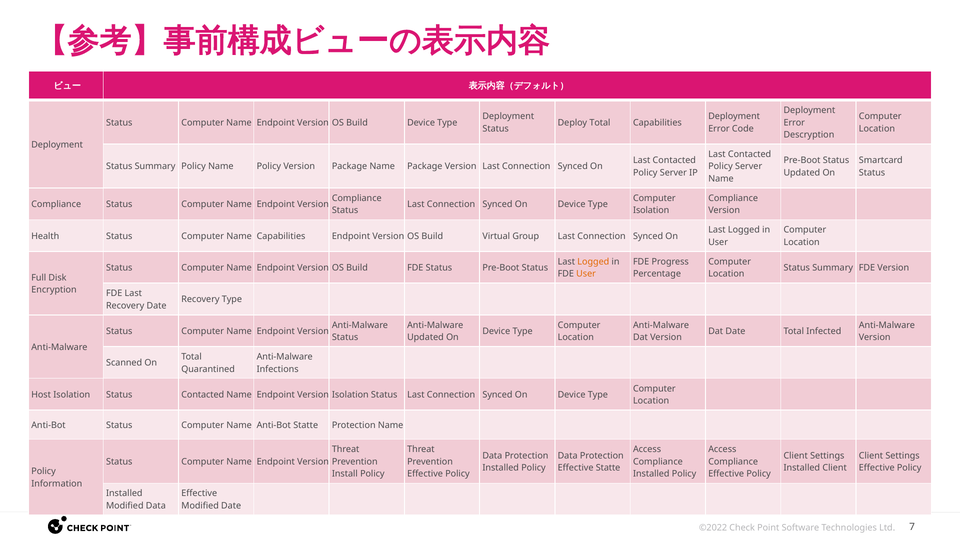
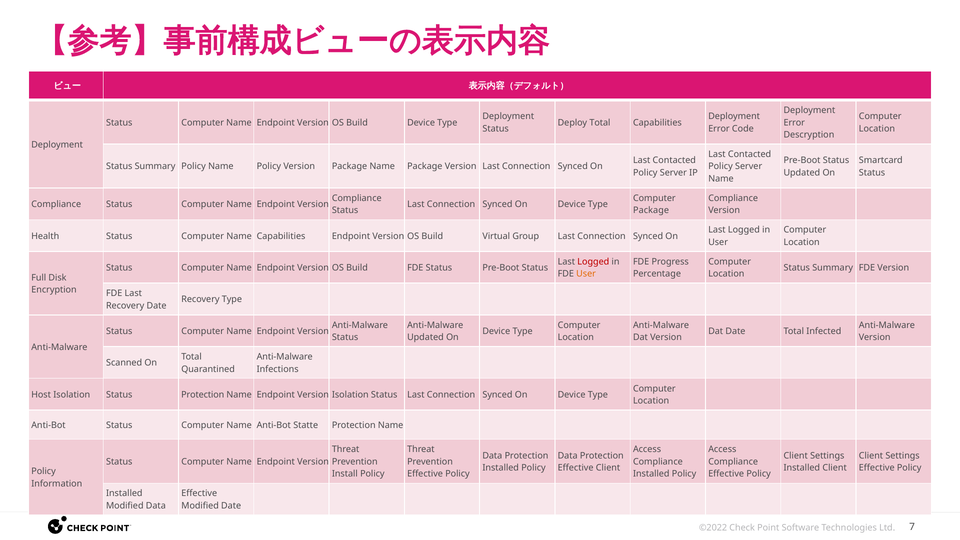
Isolation: Isolation -> Package (651, 211)
Logged colour: orange -> red (593, 262)
Status Contacted: Contacted -> Protection (203, 395)
Effective Statte: Statte -> Client (608, 468)
